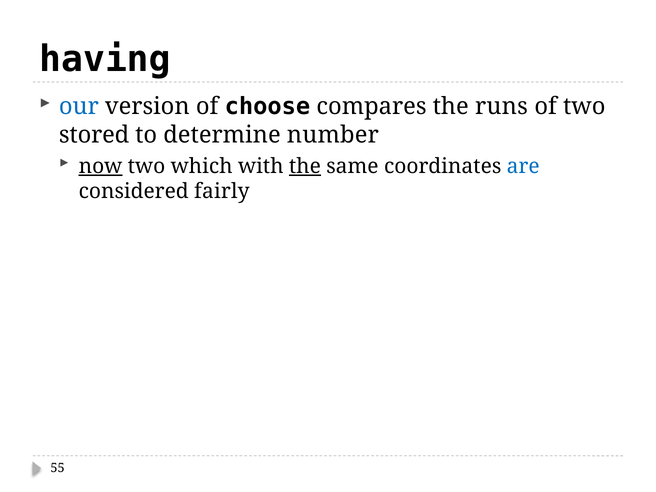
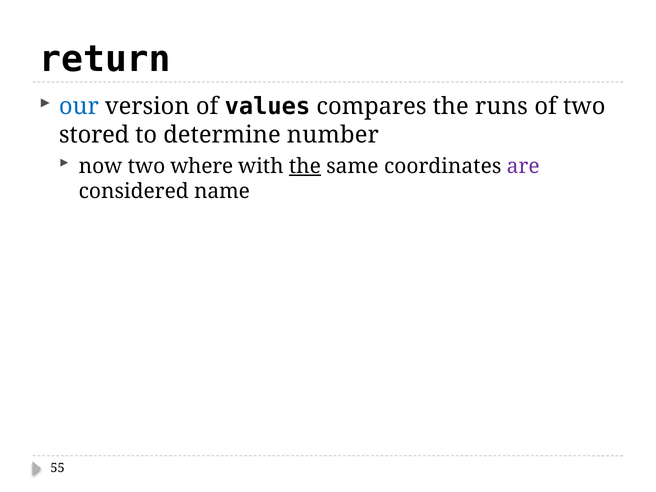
having: having -> return (105, 59)
choose: choose -> values (267, 107)
now underline: present -> none (100, 166)
which: which -> where (202, 166)
are colour: blue -> purple (523, 166)
fairly: fairly -> name (222, 191)
